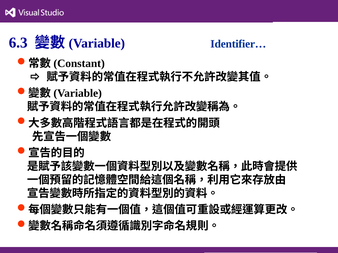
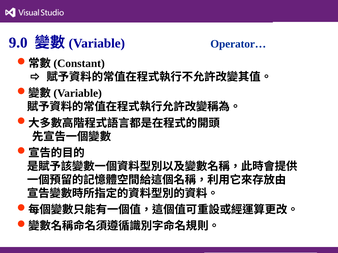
6.3: 6.3 -> 9.0 (18, 43)
Identifier…: Identifier… -> Operator… (238, 44)
